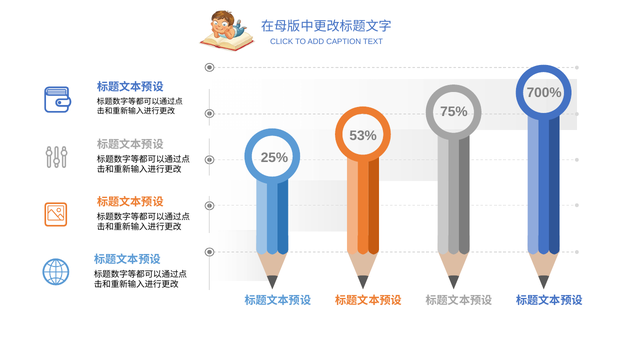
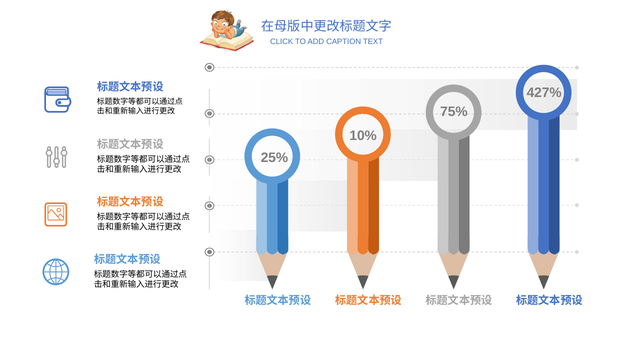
700%: 700% -> 427% (544, 93)
53%: 53% -> 10% (363, 136)
